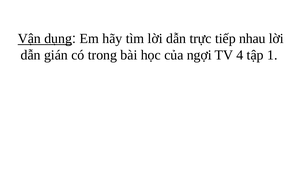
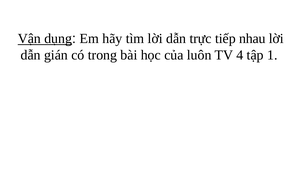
ngợi: ngợi -> luôn (199, 55)
